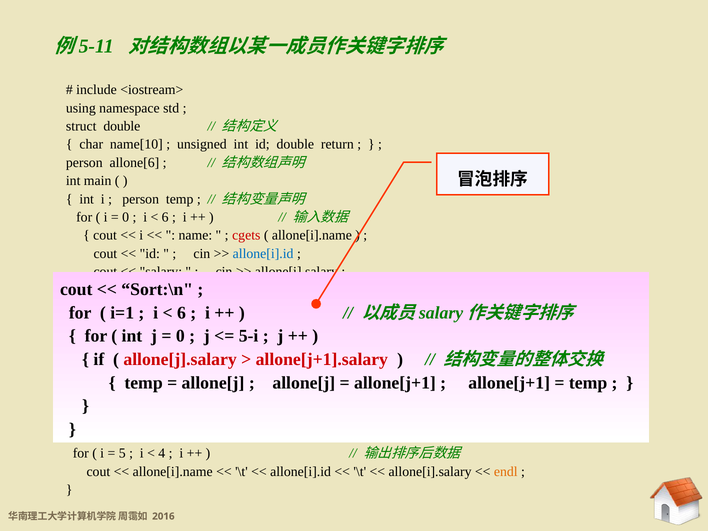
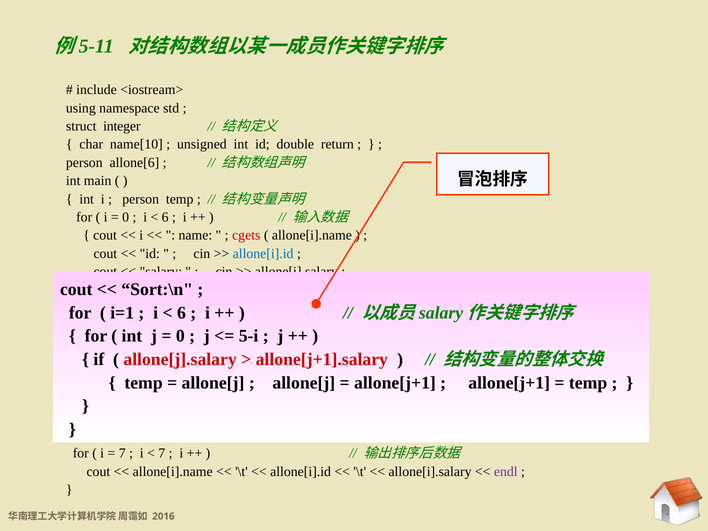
struct double: double -> integer (122, 126)
5: 5 -> 7 (122, 453)
4: 4 -> 7 (162, 453)
endl colour: orange -> purple (506, 472)
